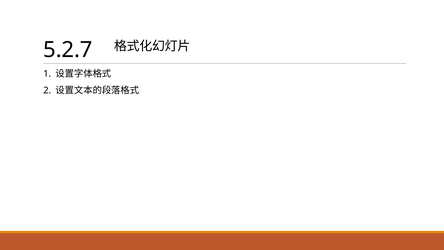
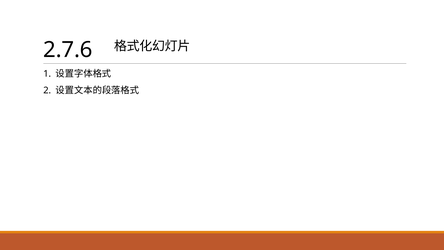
5.2.7: 5.2.7 -> 2.7.6 (68, 50)
